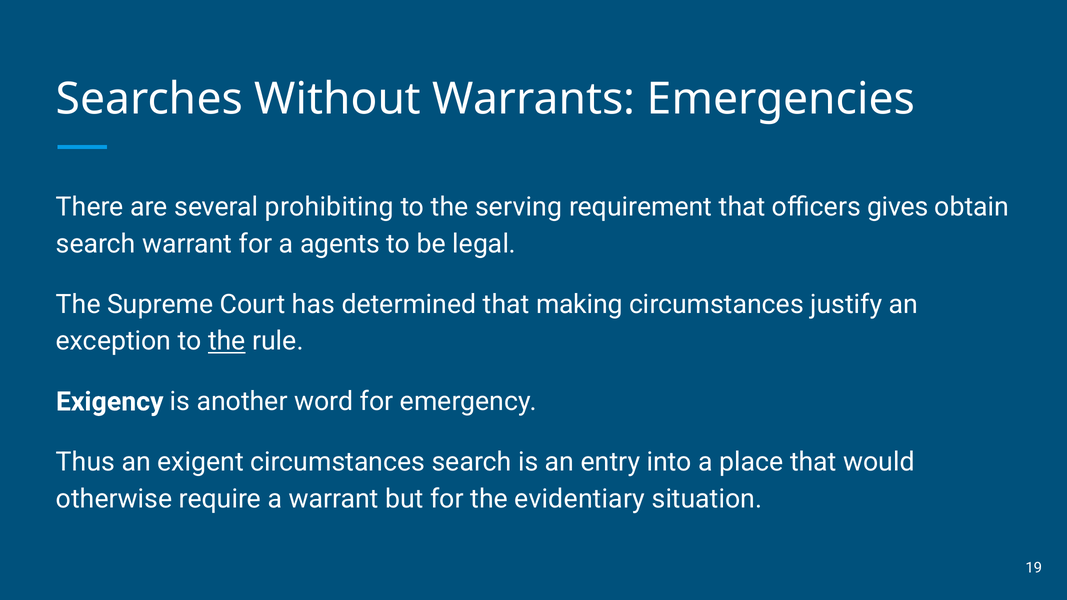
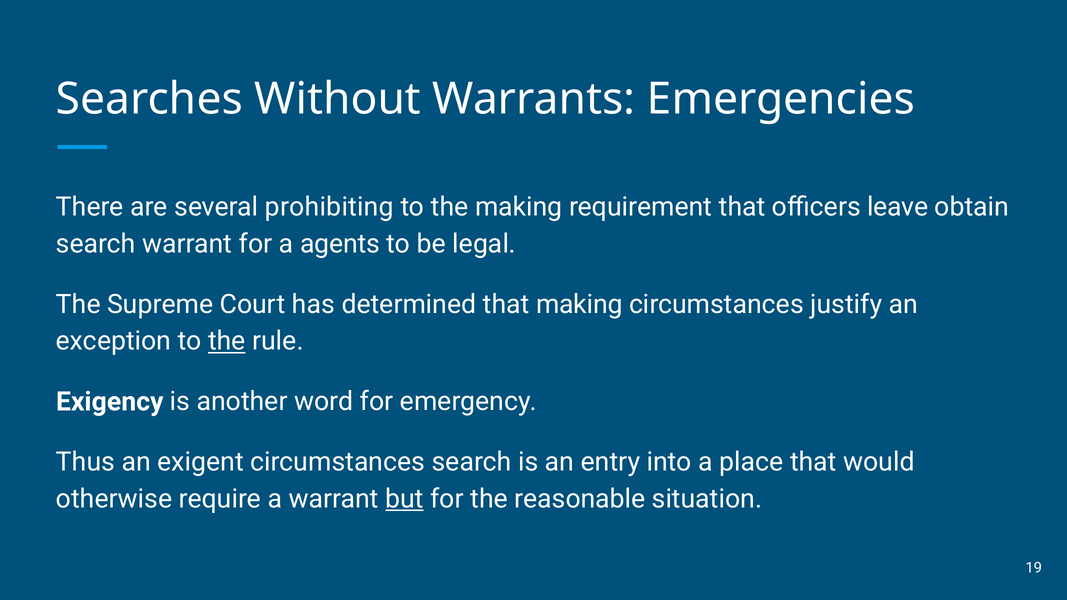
the serving: serving -> making (519, 207)
gives: gives -> leave (898, 207)
but underline: none -> present (404, 499)
evidentiary: evidentiary -> reasonable (580, 499)
